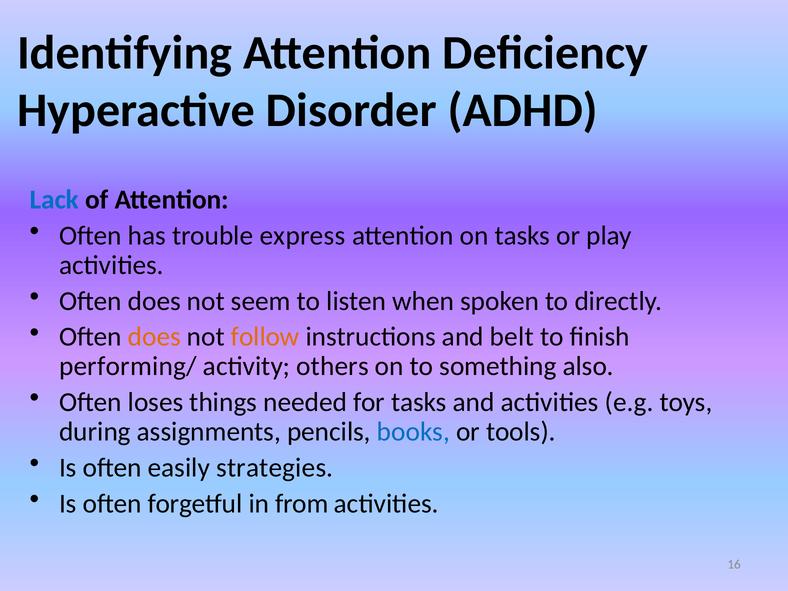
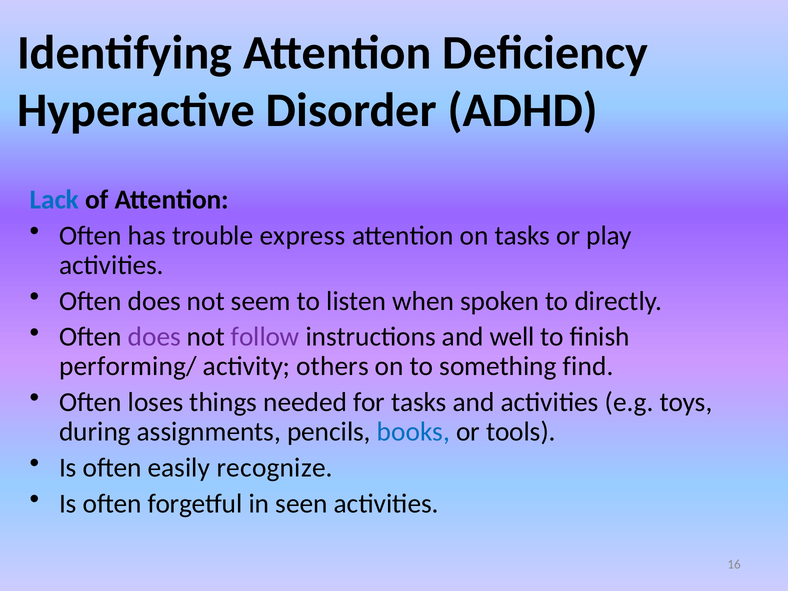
does colour: orange -> purple (154, 337)
follow colour: orange -> purple (265, 337)
belt: belt -> well (512, 337)
also: also -> find (588, 366)
strategies: strategies -> recognize (275, 468)
from: from -> seen (302, 503)
